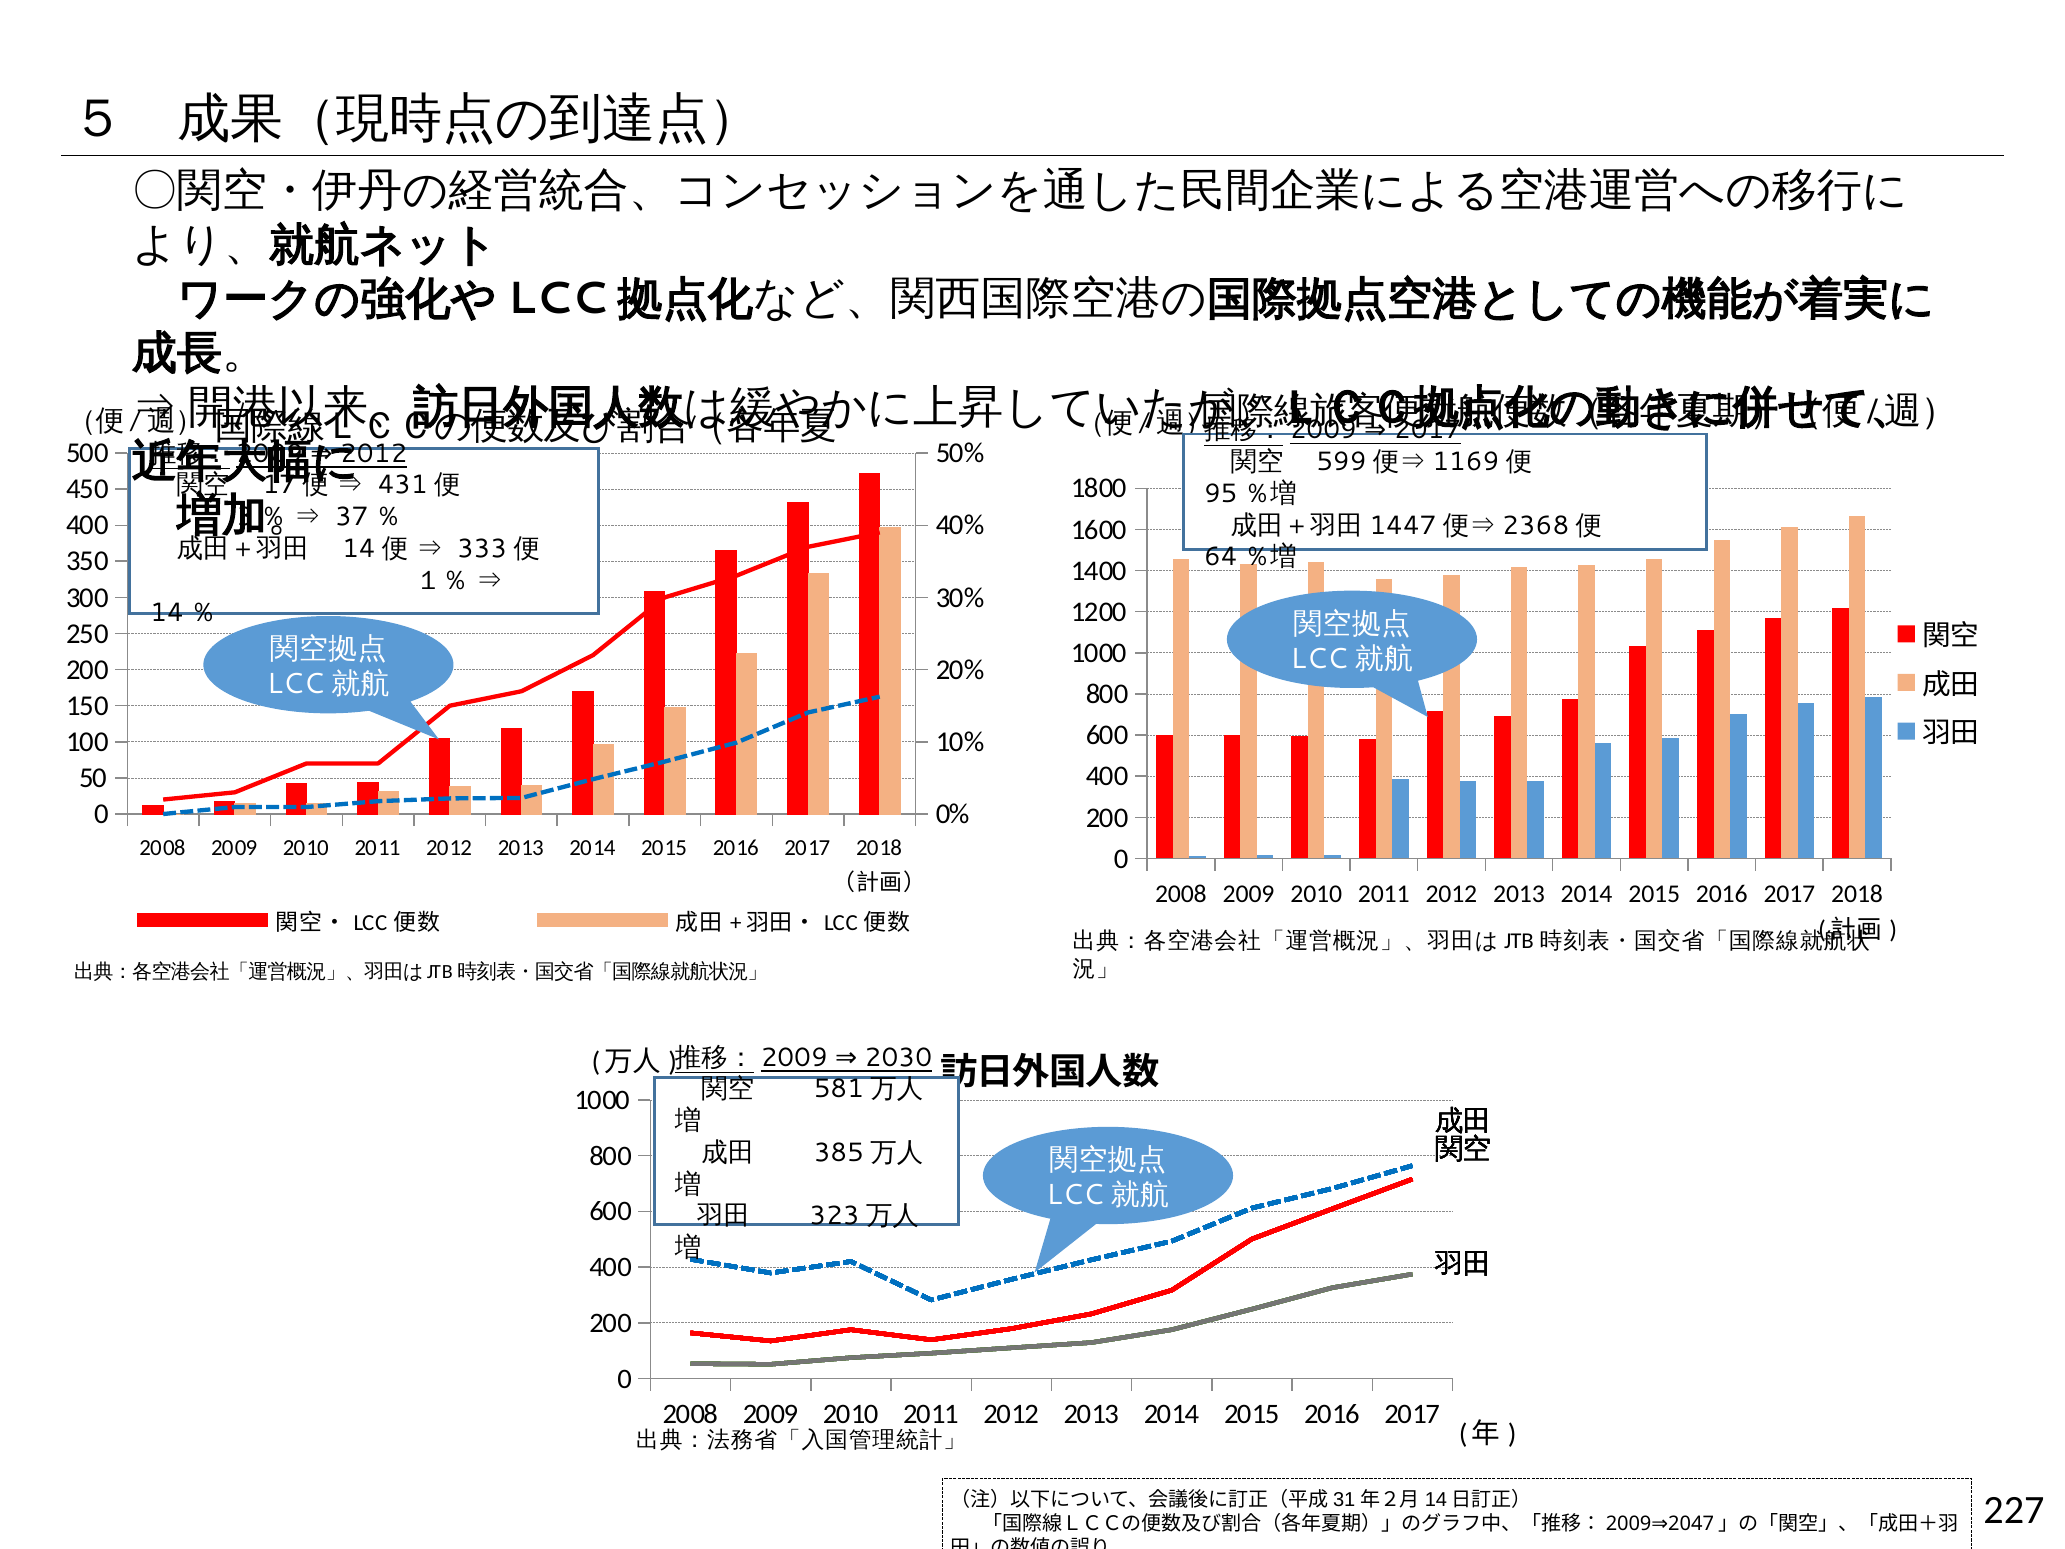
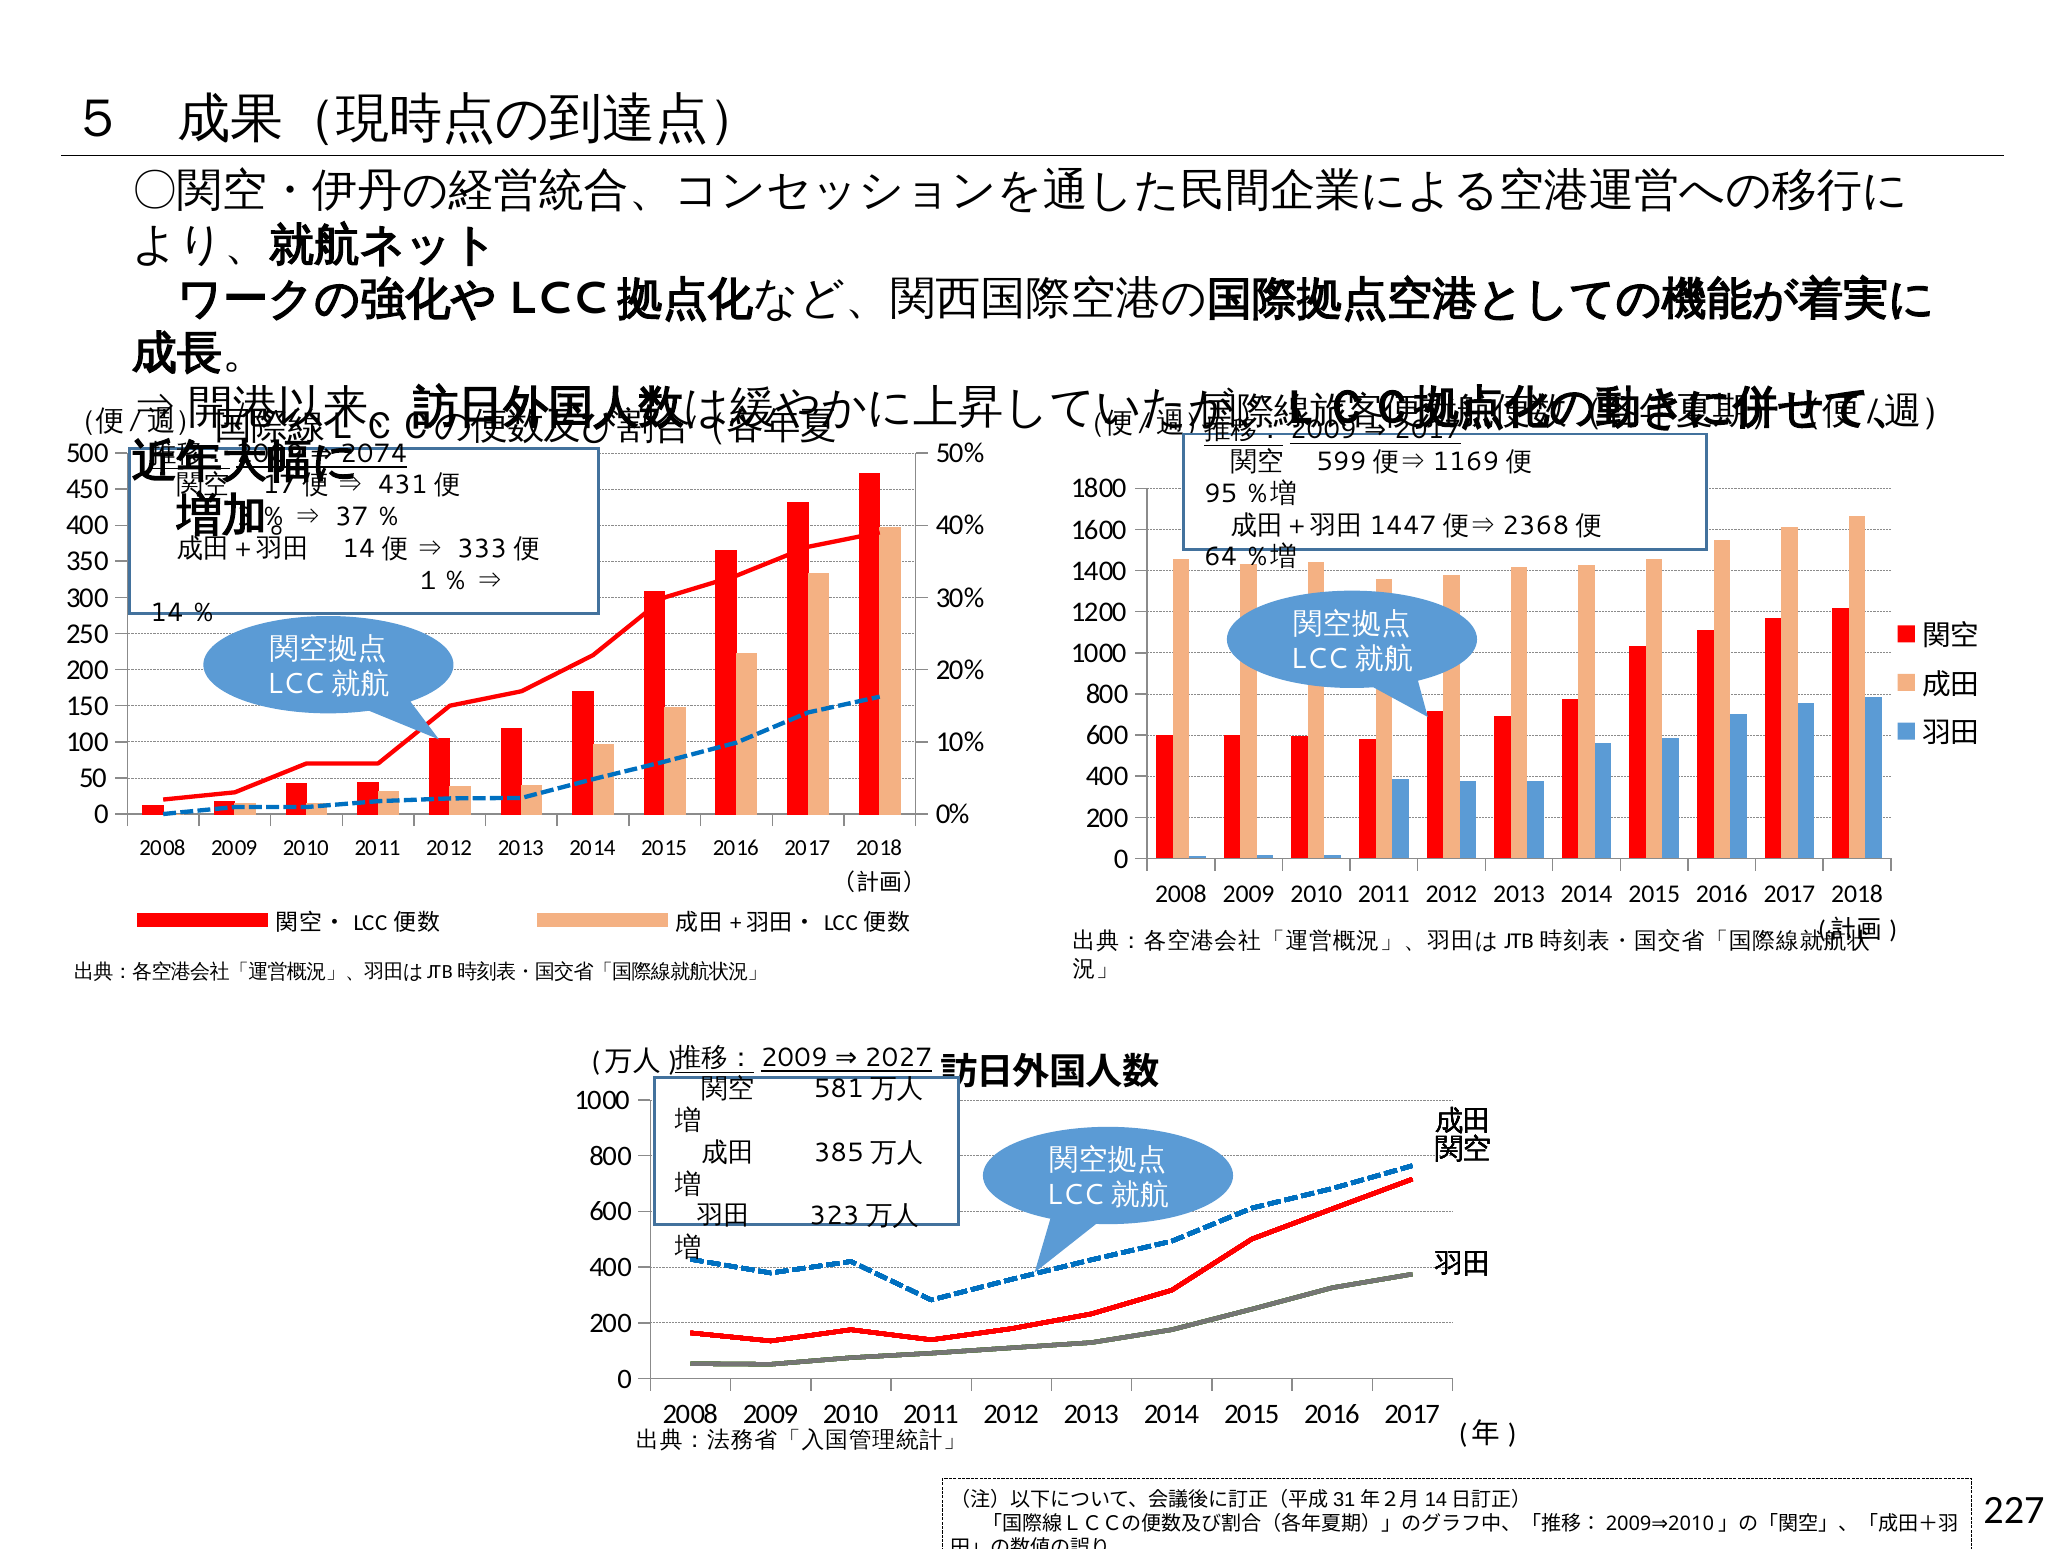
2012: 2012 -> 2074 (374, 453)
2030: 2030 -> 2027 (898, 1057)
2047: 2047 -> 2010 (1691, 1524)
